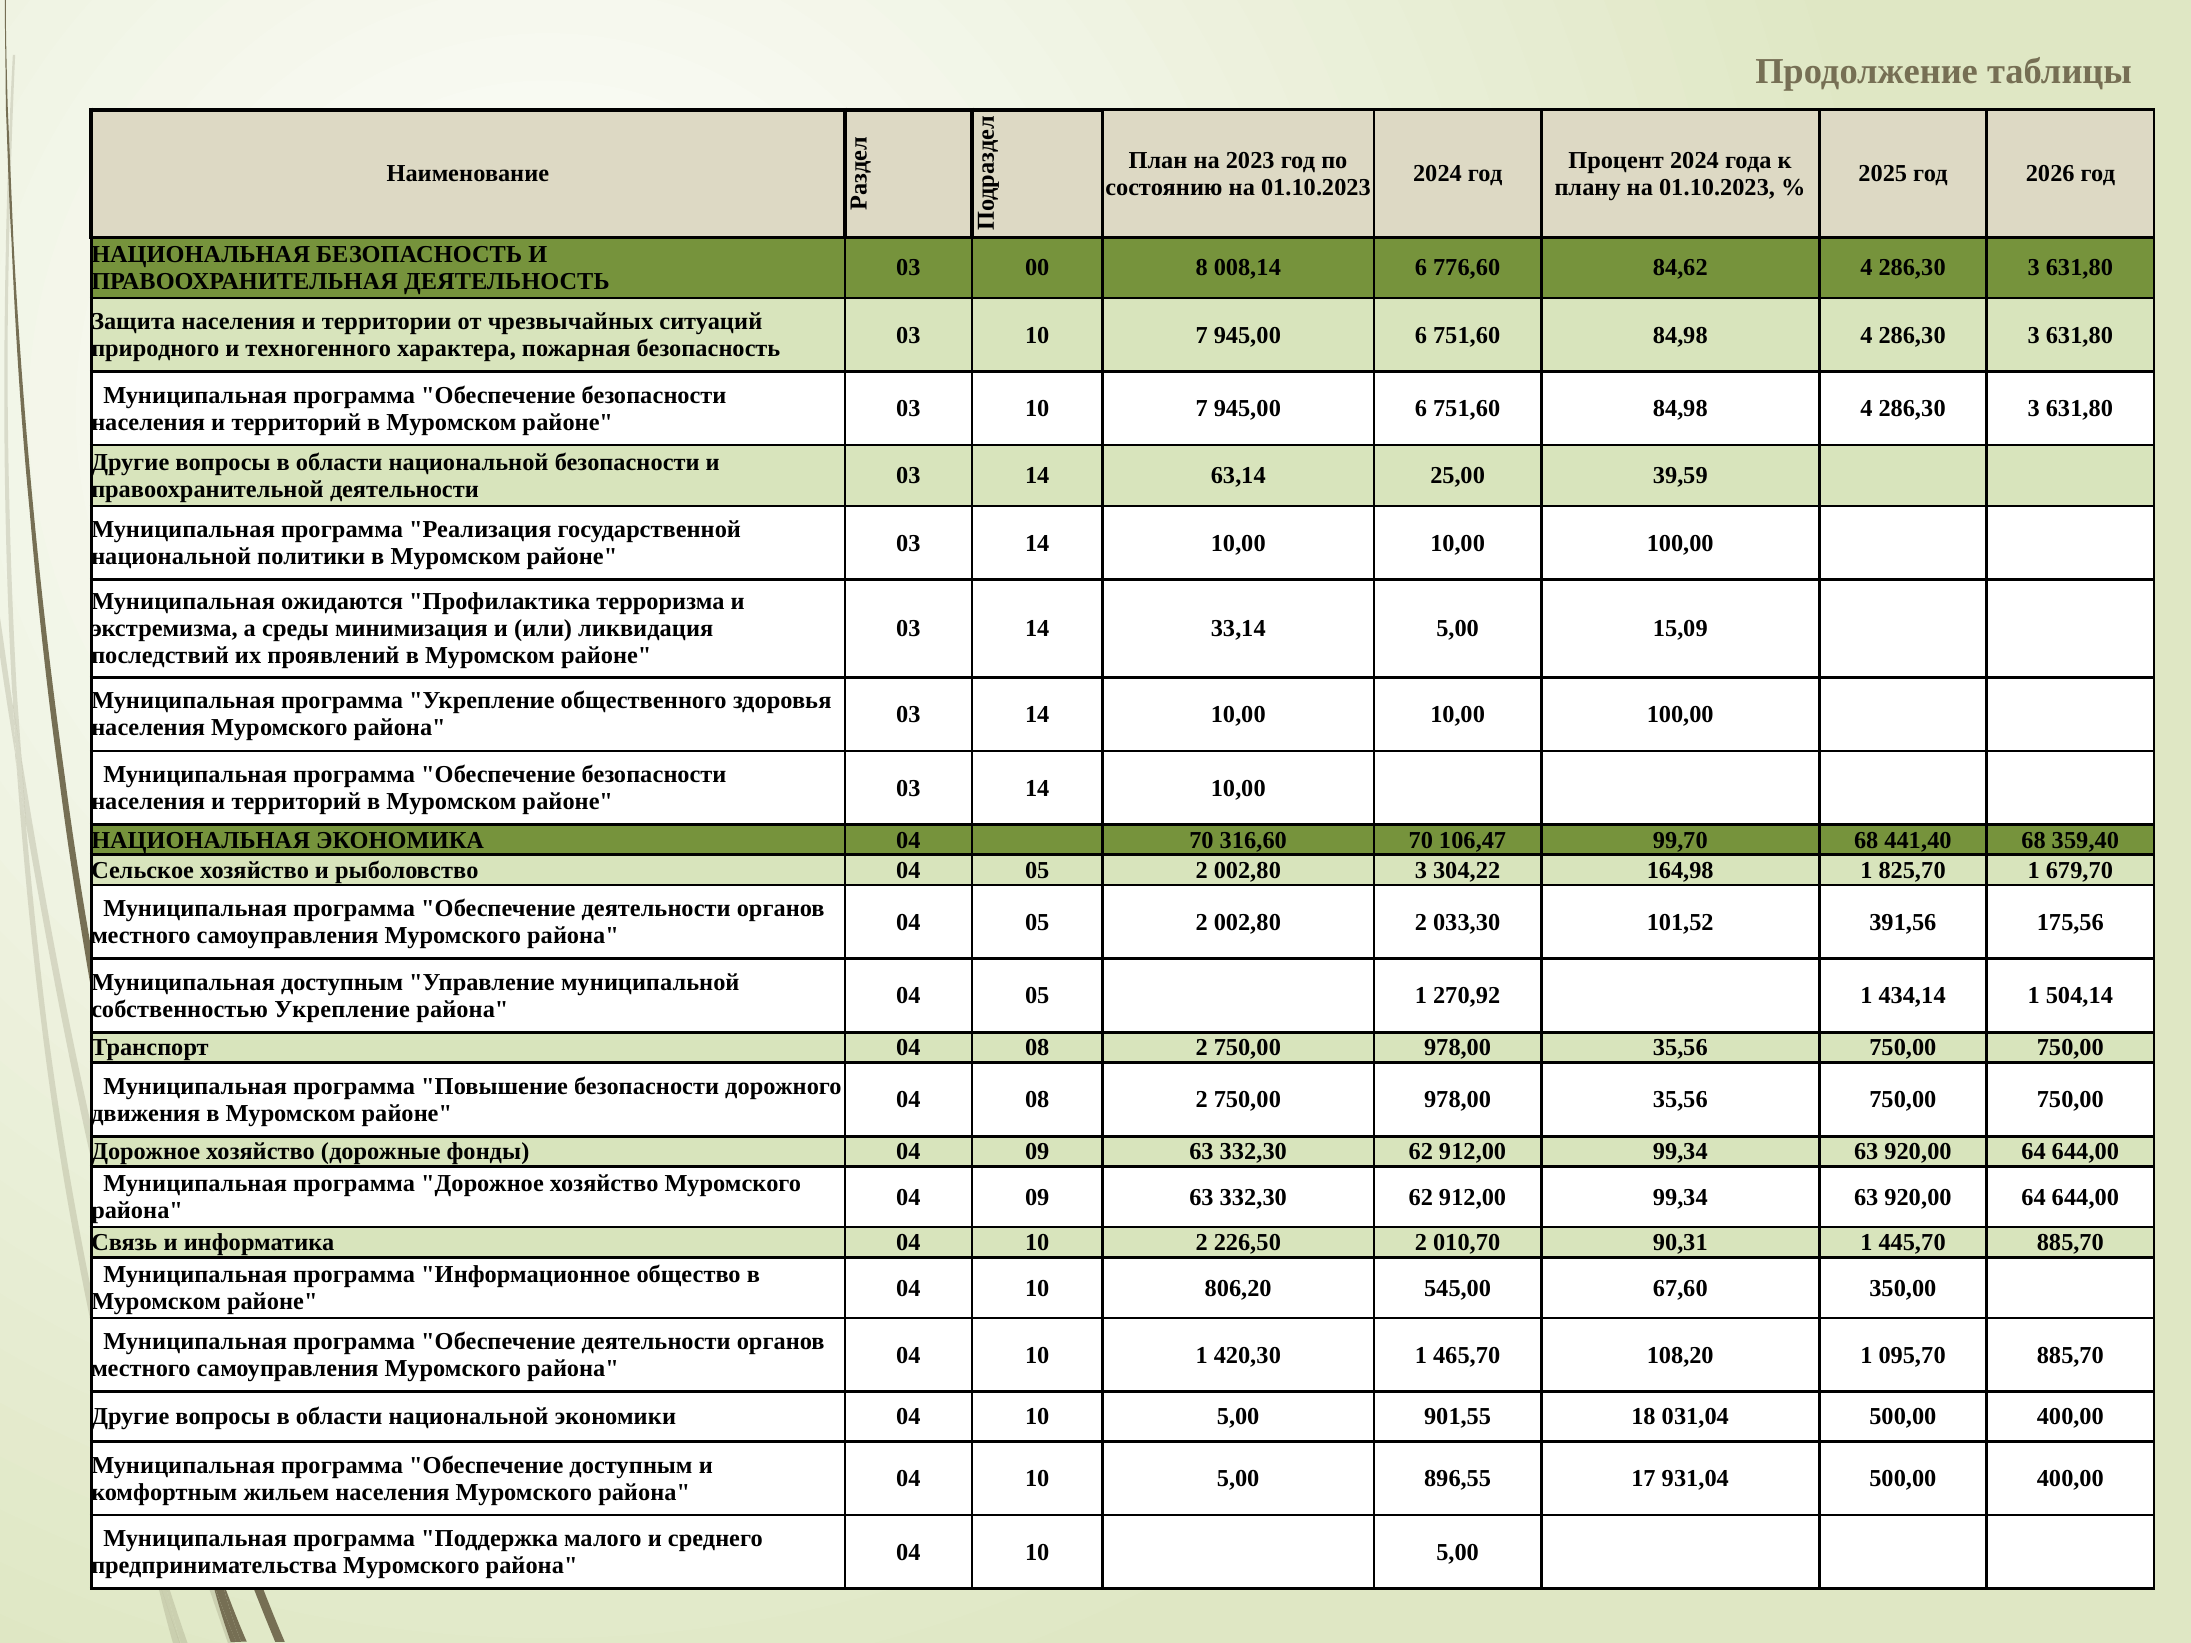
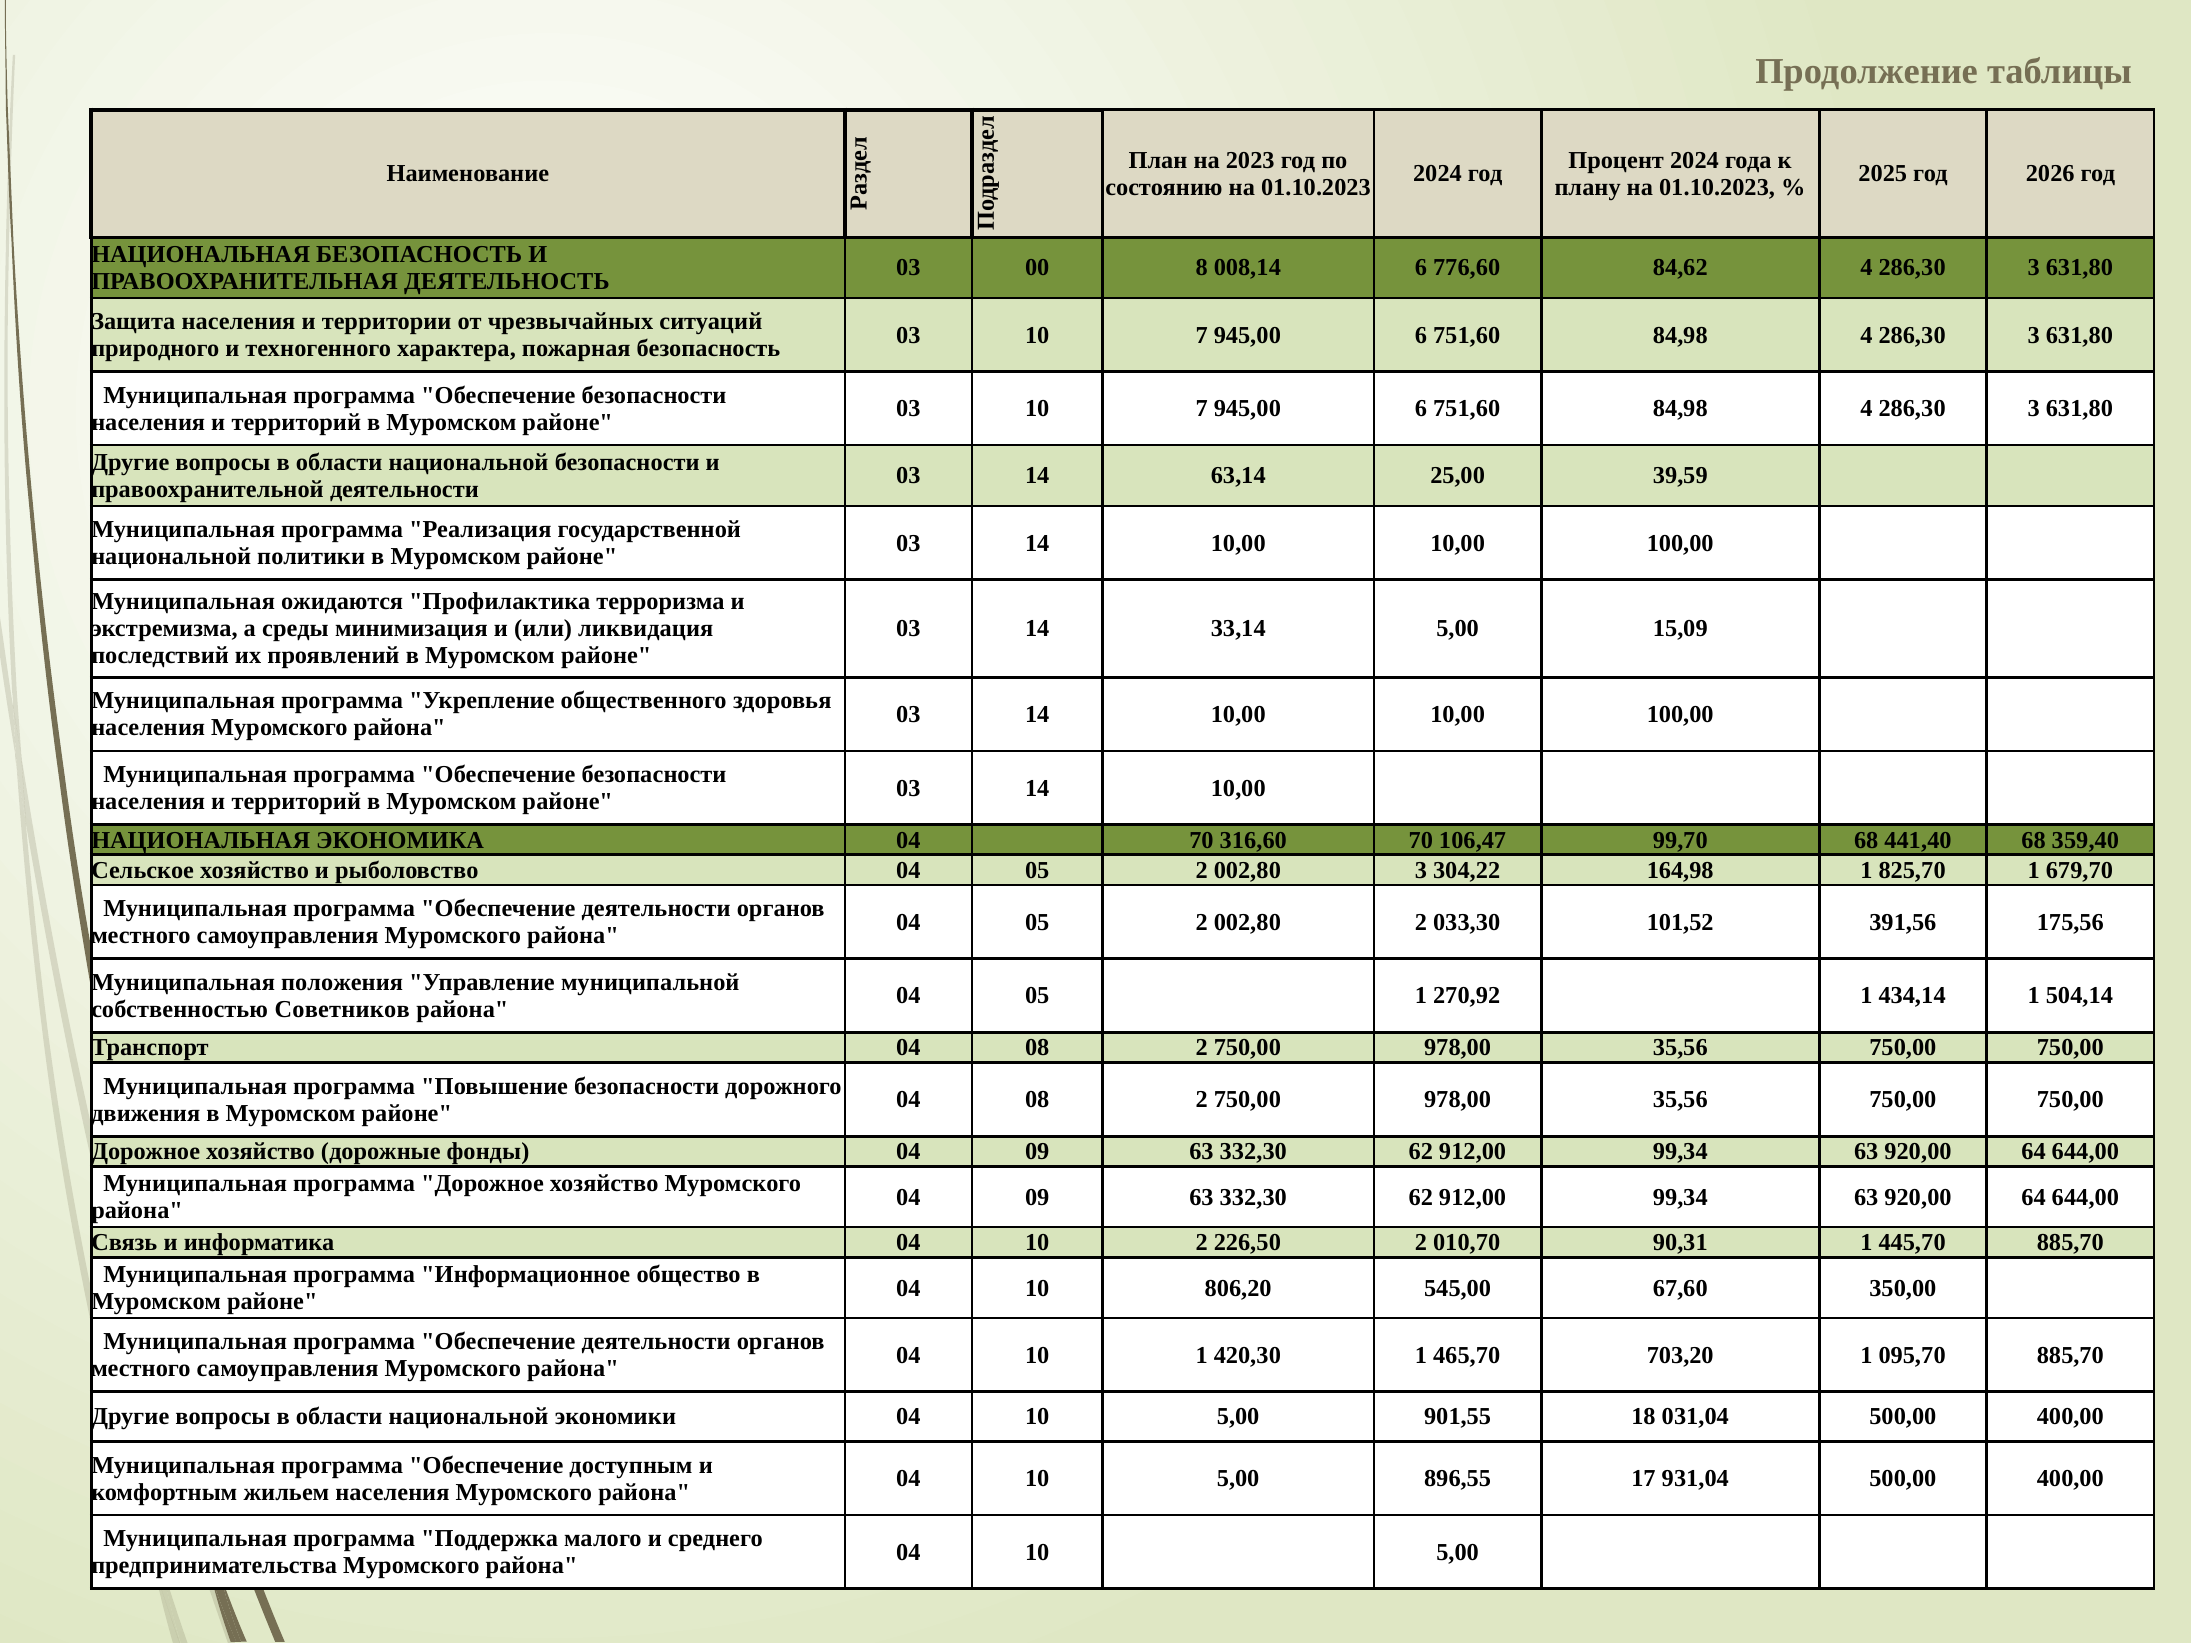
Муниципальная доступным: доступным -> положения (342, 983)
собственностью Укрепление: Укрепление -> Советников (342, 1010)
108,20: 108,20 -> 703,20 (1680, 1355)
